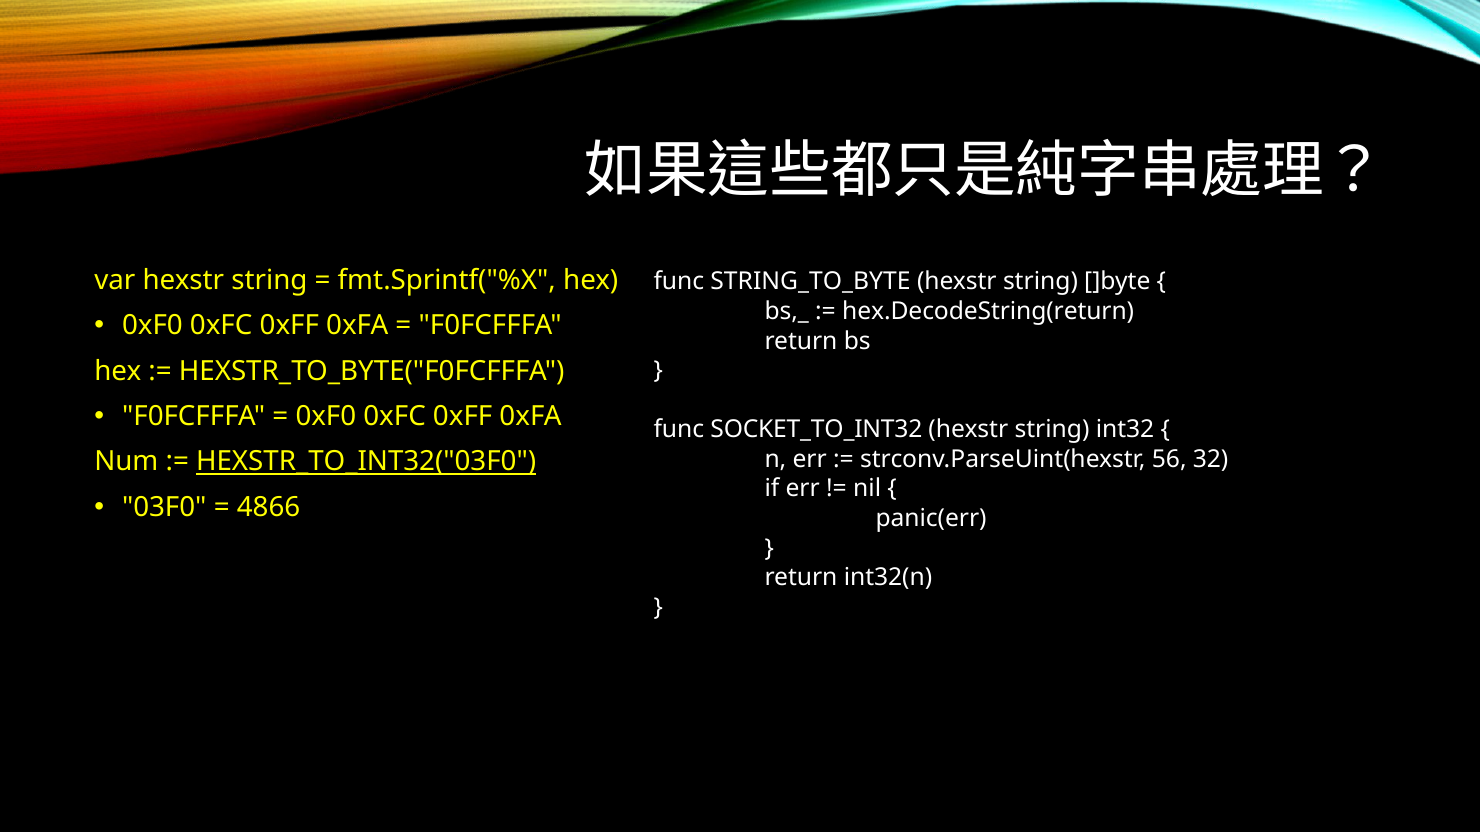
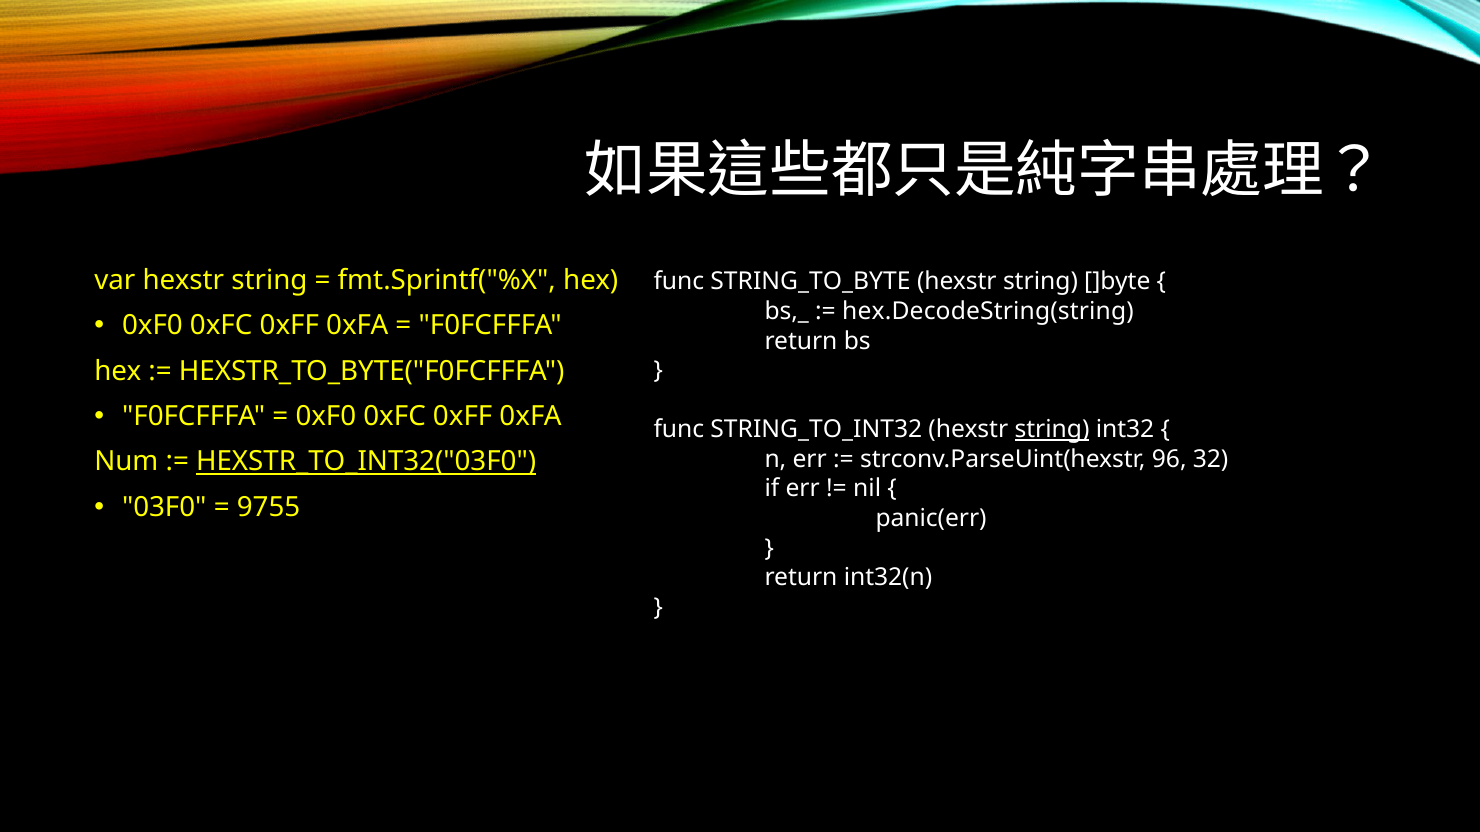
hex.DecodeString(return: hex.DecodeString(return -> hex.DecodeString(string (988, 312)
SOCKET_TO_INT32: SOCKET_TO_INT32 -> STRING_TO_INT32 (816, 430)
string underline: none -> present (1052, 430)
56: 56 -> 96 (1169, 459)
4866: 4866 -> 9755 (269, 507)
